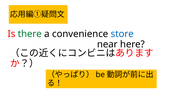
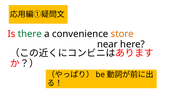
store colour: blue -> orange (122, 34)
